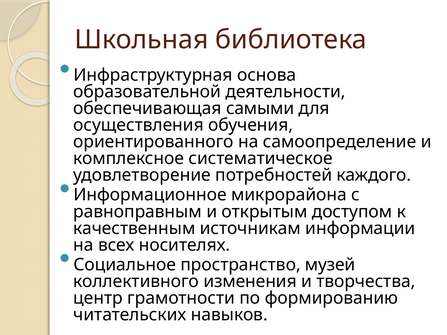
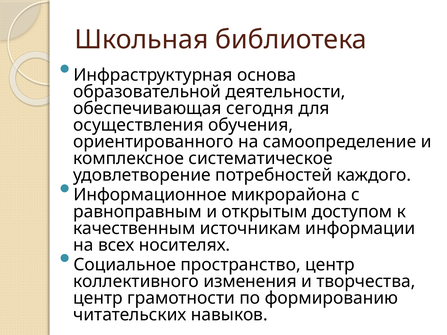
самыми: самыми -> сегодня (260, 109)
пространство музей: музей -> центр (330, 265)
